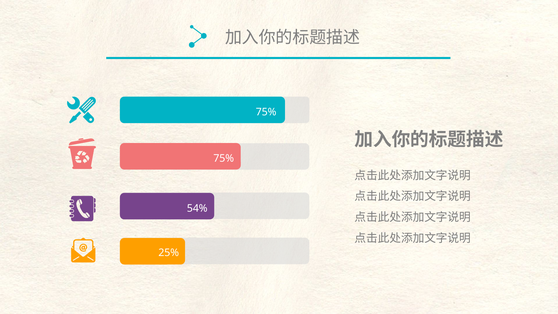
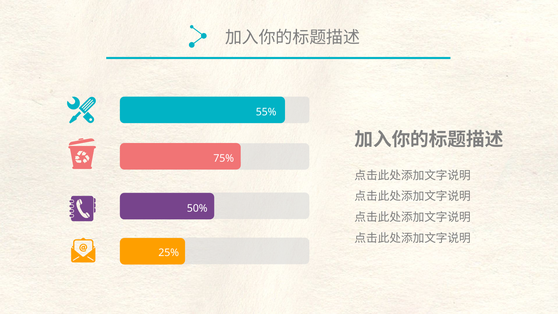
75%: 75% -> 55% (266, 112)
54%: 54% -> 50% (197, 208)
